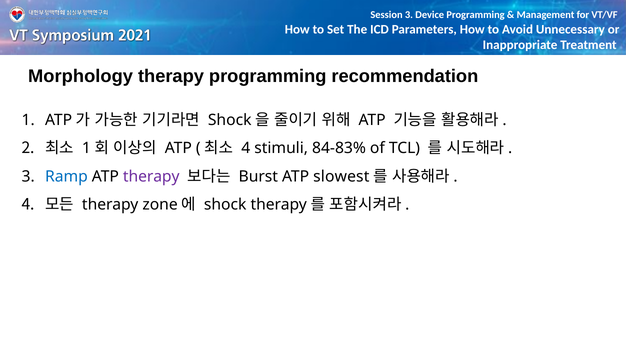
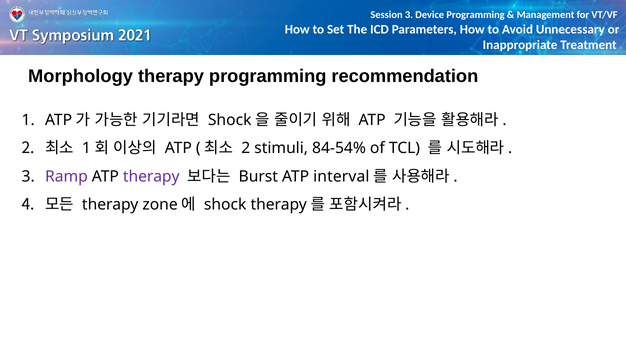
4: 4 -> 2 (246, 148)
84-83%: 84-83% -> 84-54% (339, 148)
Ramp colour: blue -> purple (66, 176)
slowest: slowest -> interval (341, 176)
